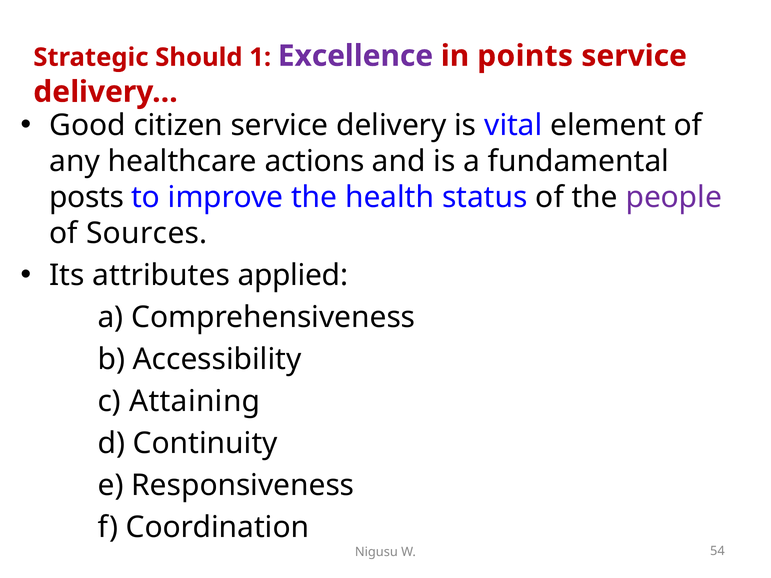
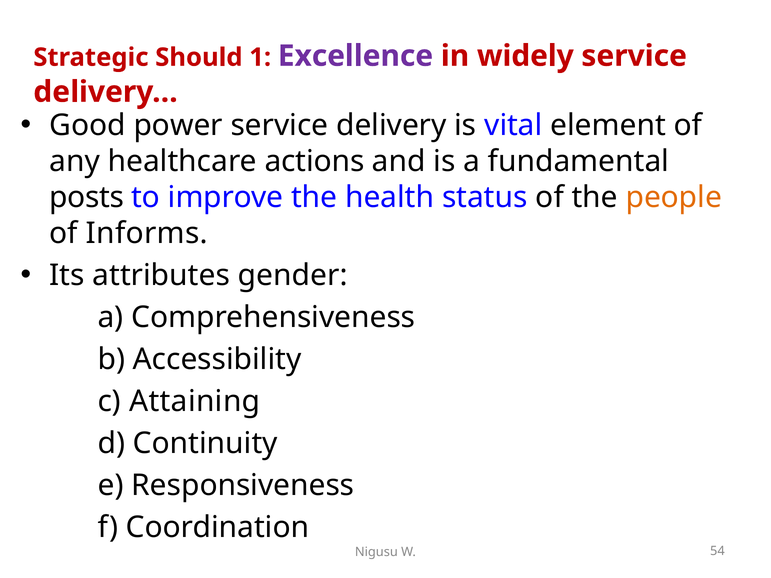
points: points -> widely (525, 56)
citizen: citizen -> power (178, 126)
people colour: purple -> orange (674, 198)
Sources: Sources -> Informs (147, 234)
applied: applied -> gender (293, 276)
